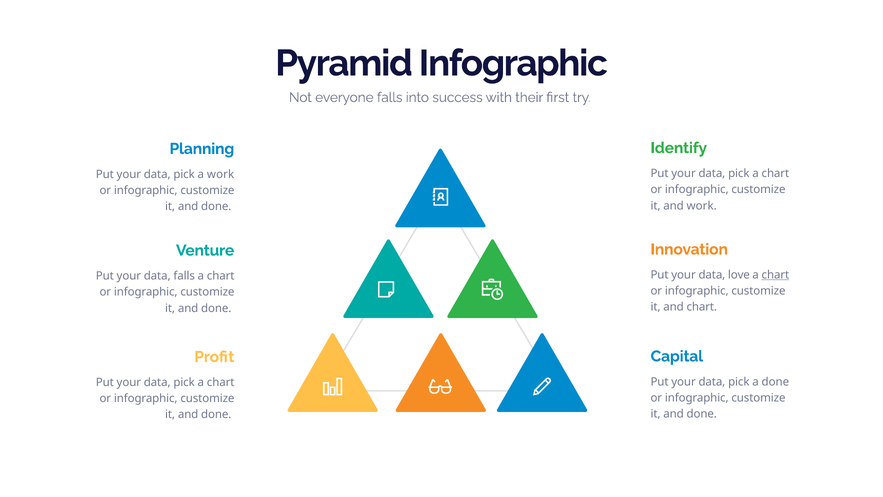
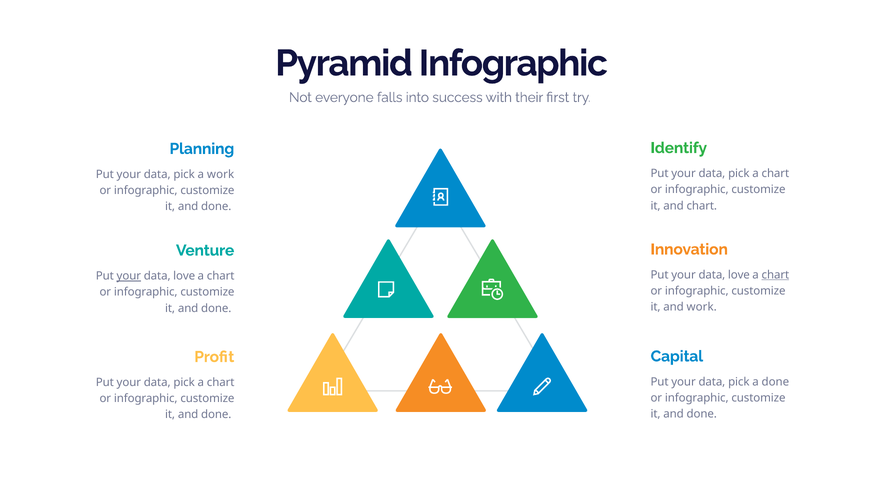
and work: work -> chart (702, 206)
your underline: none -> present (129, 276)
falls: falls -> love (184, 276)
and chart: chart -> work (702, 307)
